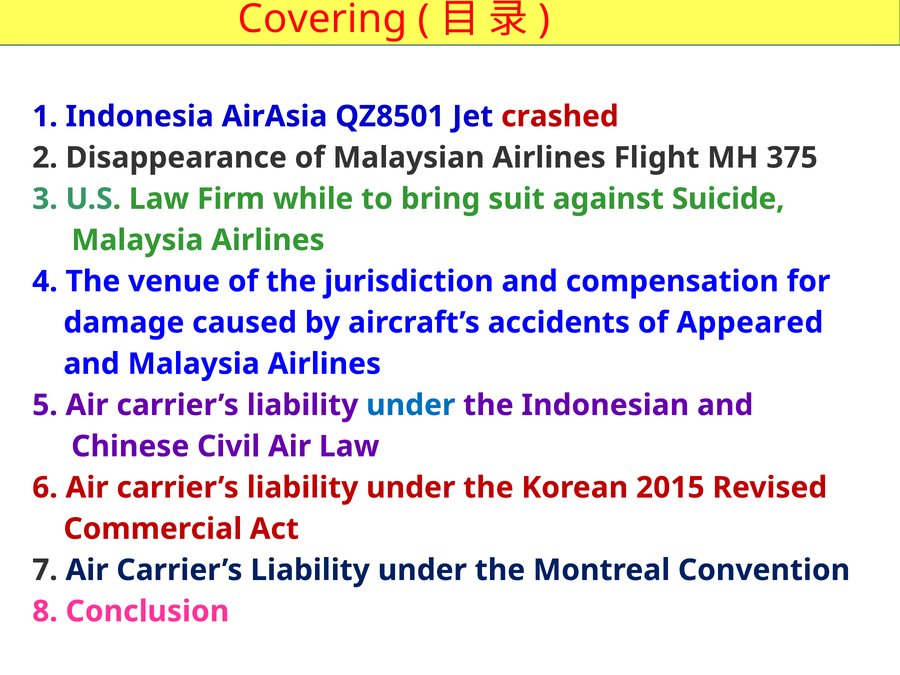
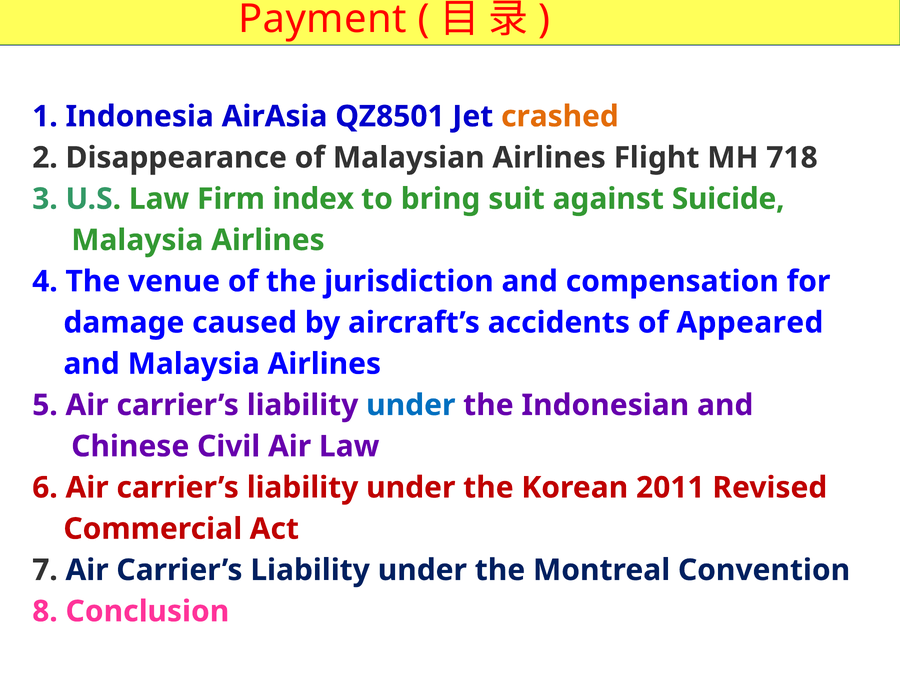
Covering: Covering -> Payment (322, 19)
crashed colour: red -> orange (560, 116)
375: 375 -> 718 (792, 158)
while: while -> index (313, 199)
2015: 2015 -> 2011 (670, 488)
